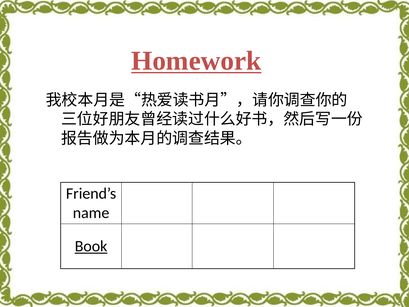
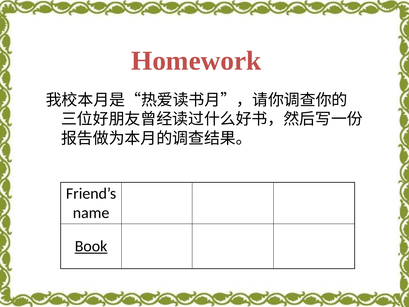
Homework underline: present -> none (196, 61)
